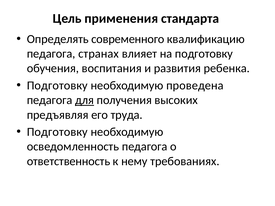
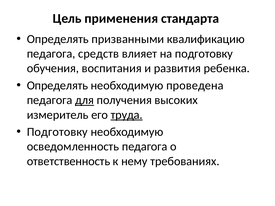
современного: современного -> призванными (128, 39)
странах: странах -> средств (99, 54)
Подготовку: Подготовку -> Определять (57, 86)
предъявляя: предъявляя -> измеритель (58, 115)
труда underline: none -> present (127, 115)
